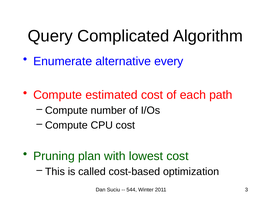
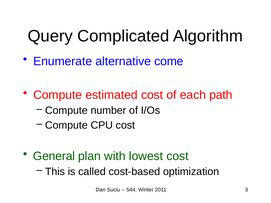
every: every -> come (169, 61)
Pruning: Pruning -> General (54, 156)
